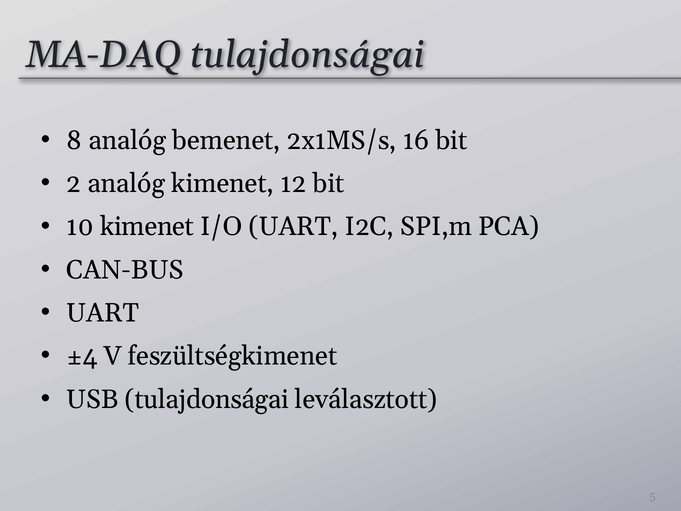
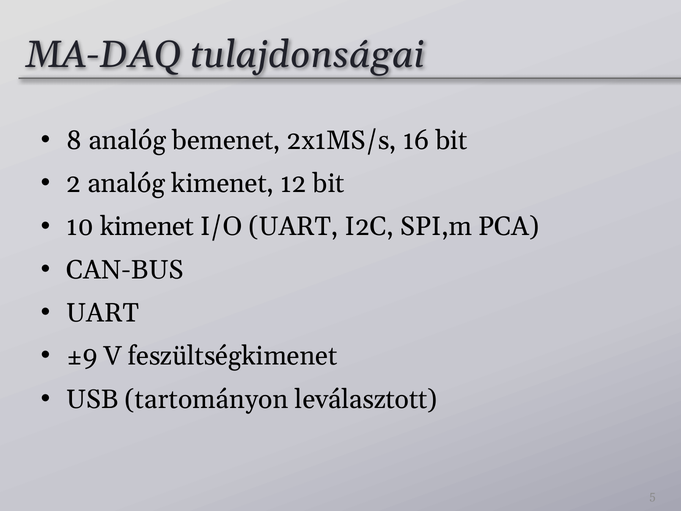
±4: ±4 -> ±9 (82, 356)
USB tulajdonságai: tulajdonságai -> tartományon (207, 399)
